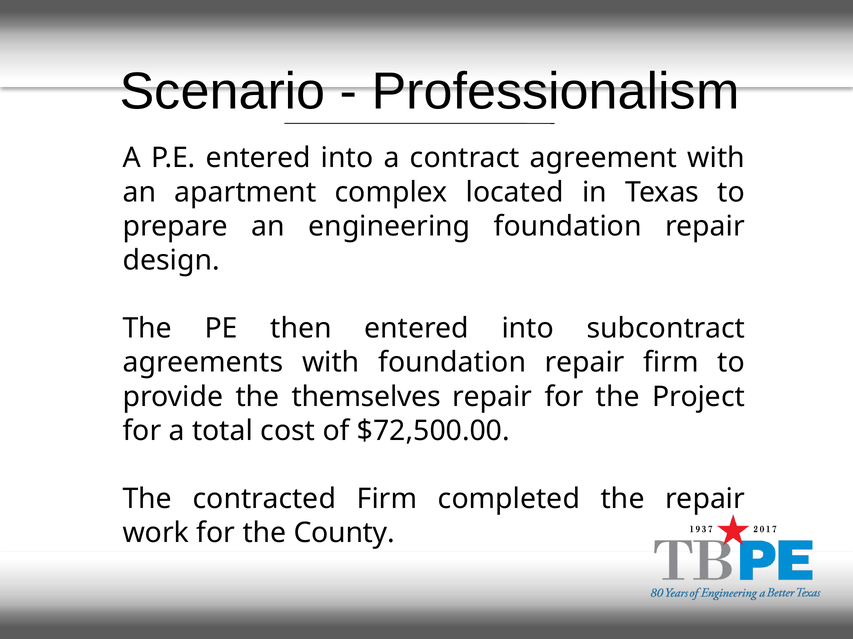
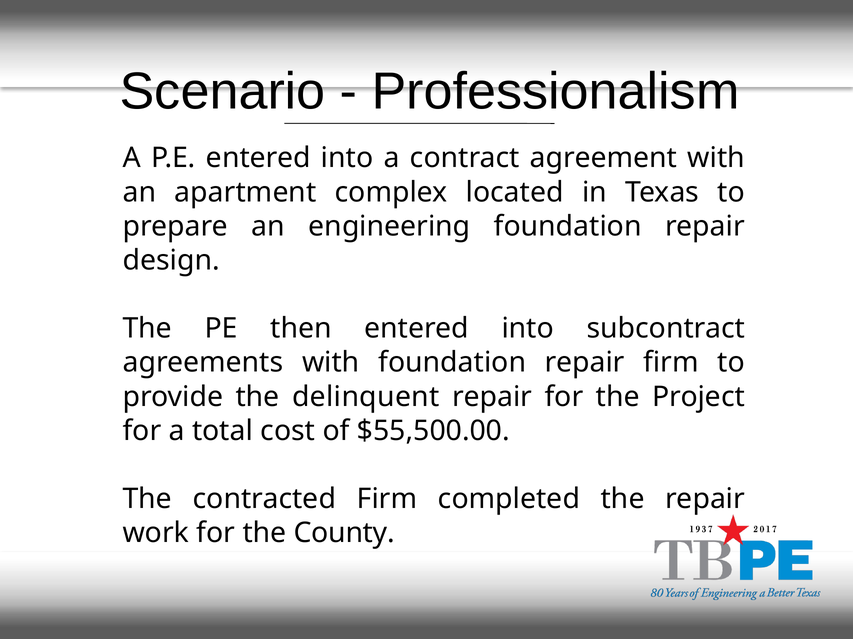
themselves: themselves -> delinquent (366, 397)
$72,500.00: $72,500.00 -> $55,500.00 (433, 431)
